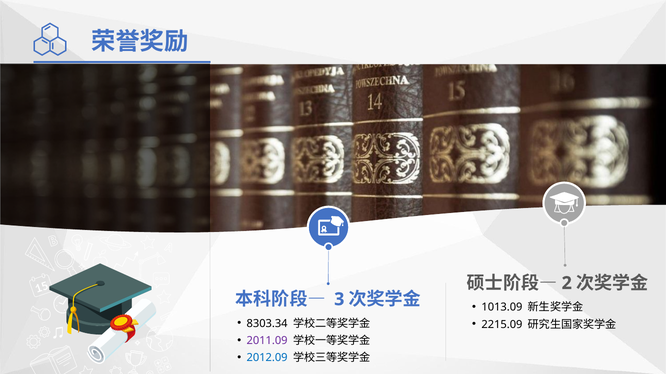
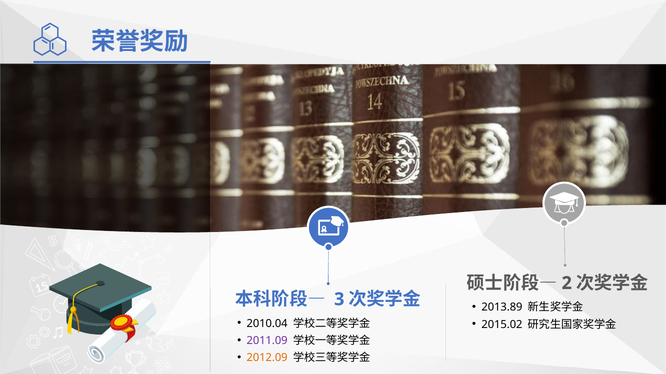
1013.09: 1013.09 -> 2013.89 (502, 308)
8303.34: 8303.34 -> 2010.04 (267, 324)
2215.09: 2215.09 -> 2015.02 (502, 325)
2012.09 colour: blue -> orange (267, 358)
